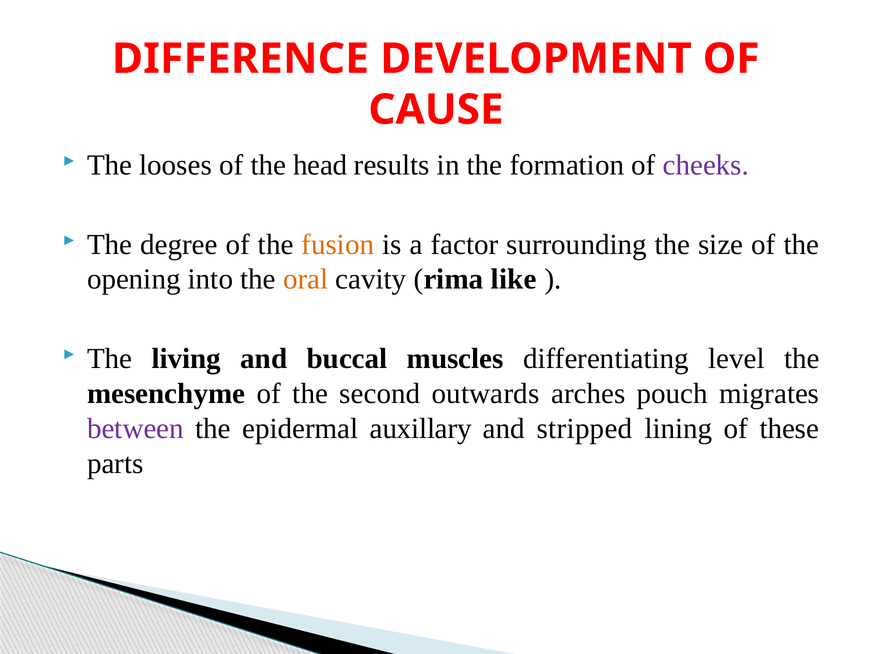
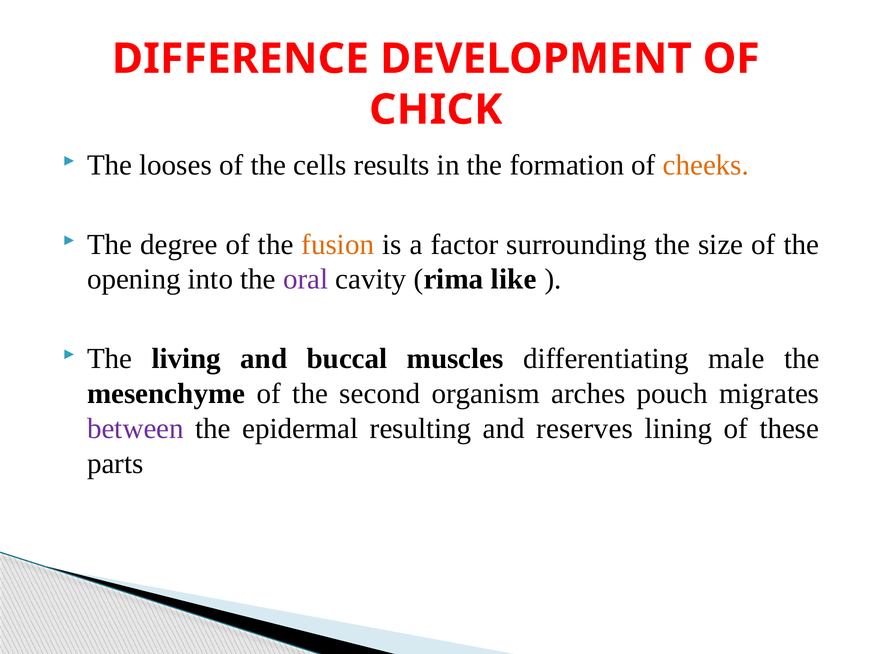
CAUSE: CAUSE -> CHICK (436, 110)
head: head -> cells (320, 165)
cheeks colour: purple -> orange (706, 165)
oral colour: orange -> purple (306, 279)
level: level -> male (736, 359)
outwards: outwards -> organism (486, 394)
auxillary: auxillary -> resulting (421, 429)
stripped: stripped -> reserves (585, 429)
